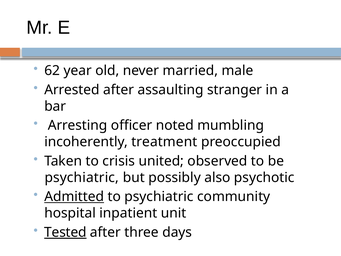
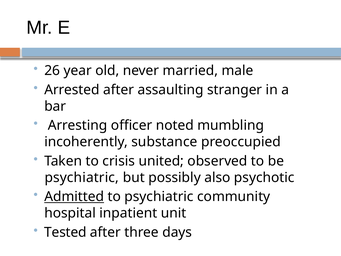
62: 62 -> 26 (52, 71)
treatment: treatment -> substance (164, 142)
Tested underline: present -> none (65, 232)
